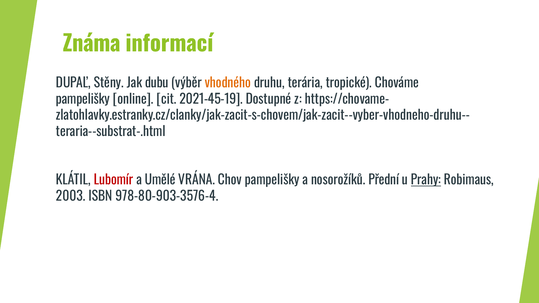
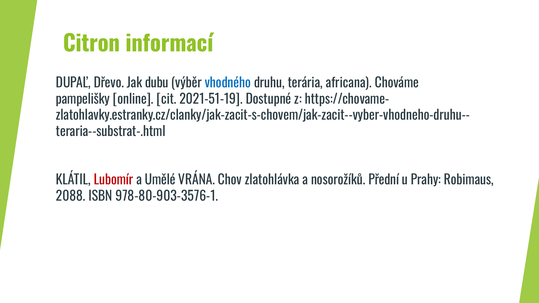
Známa: Známa -> Citron (91, 44)
Stěny: Stěny -> Dřevo (109, 83)
vhodného colour: orange -> blue (228, 83)
tropické: tropické -> africana (349, 83)
2021-45-19: 2021-45-19 -> 2021-51-19 (211, 99)
Chov pampelišky: pampelišky -> zlatohlávka (272, 180)
Prahy underline: present -> none (426, 180)
2003: 2003 -> 2088 (71, 196)
978-80-903-3576-4: 978-80-903-3576-4 -> 978-80-903-3576-1 (167, 196)
